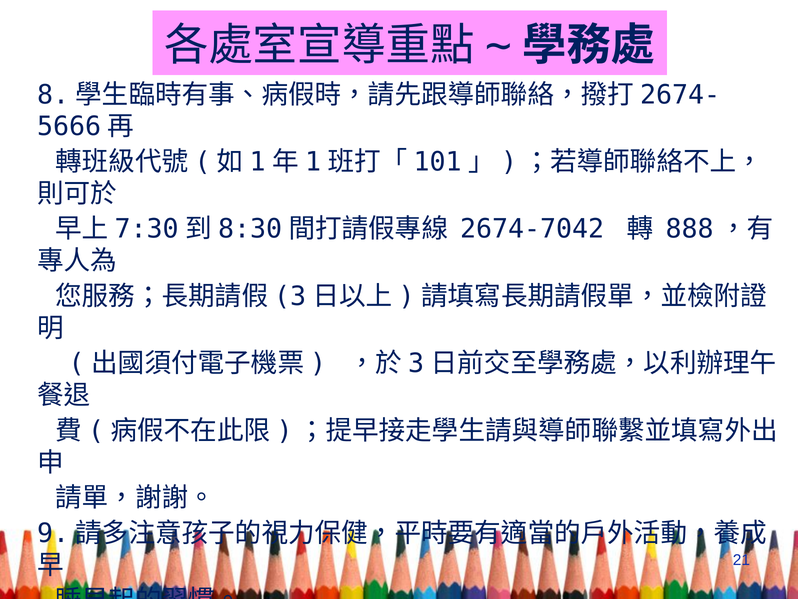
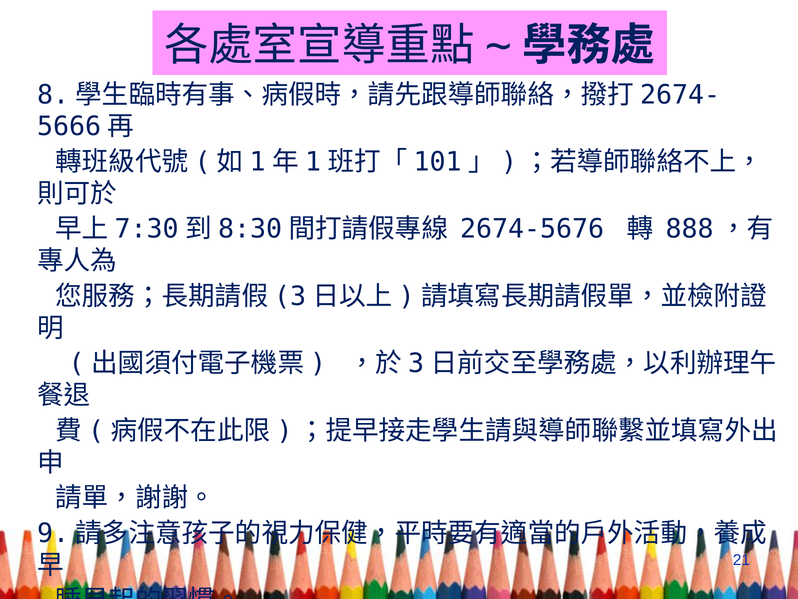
2674-7042: 2674-7042 -> 2674-5676 (532, 229)
